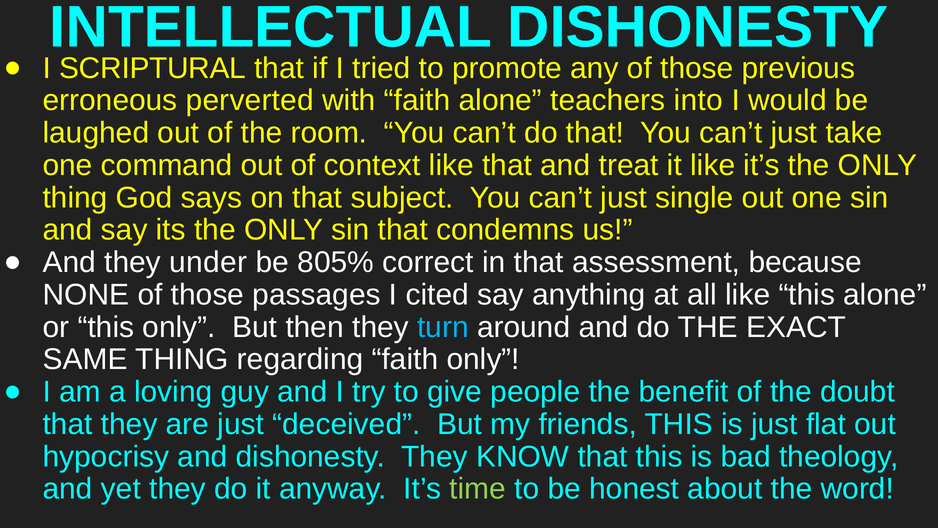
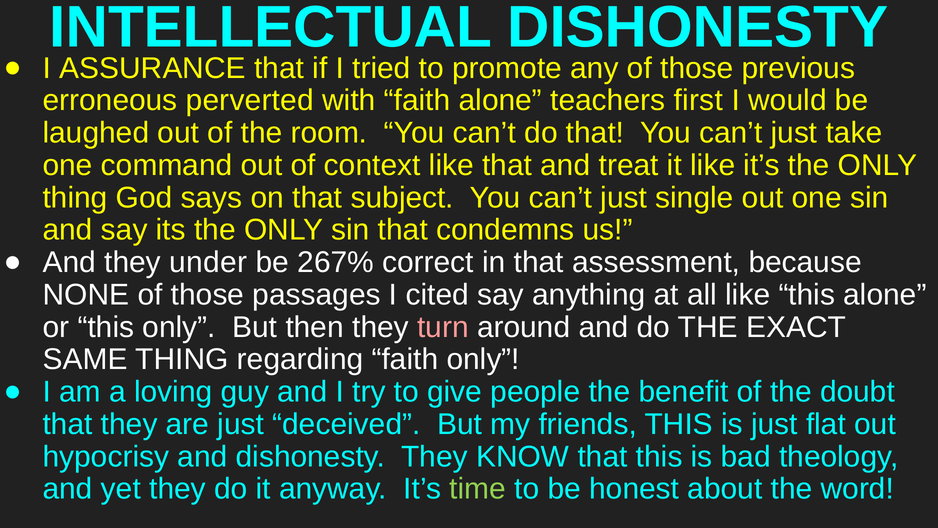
SCRIPTURAL: SCRIPTURAL -> ASSURANCE (152, 68)
into: into -> first (698, 100)
805%: 805% -> 267% (336, 262)
turn colour: light blue -> pink (443, 327)
